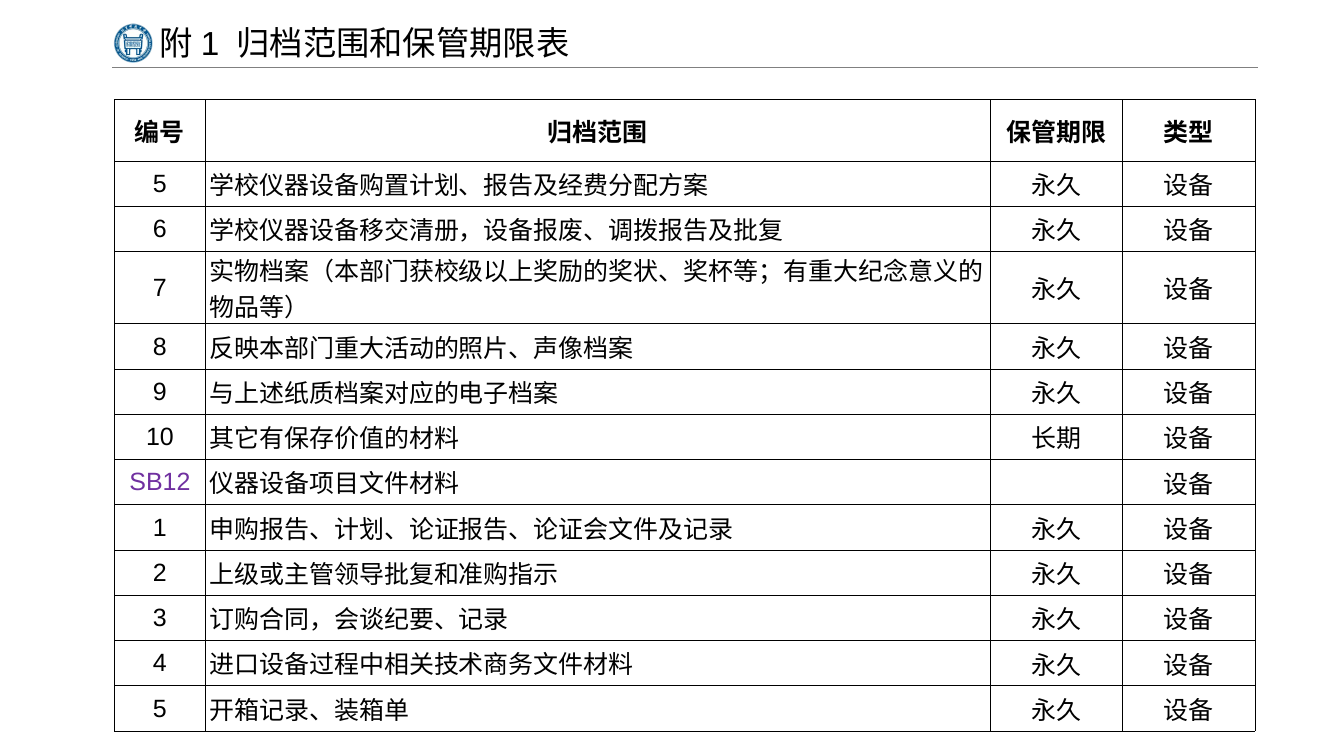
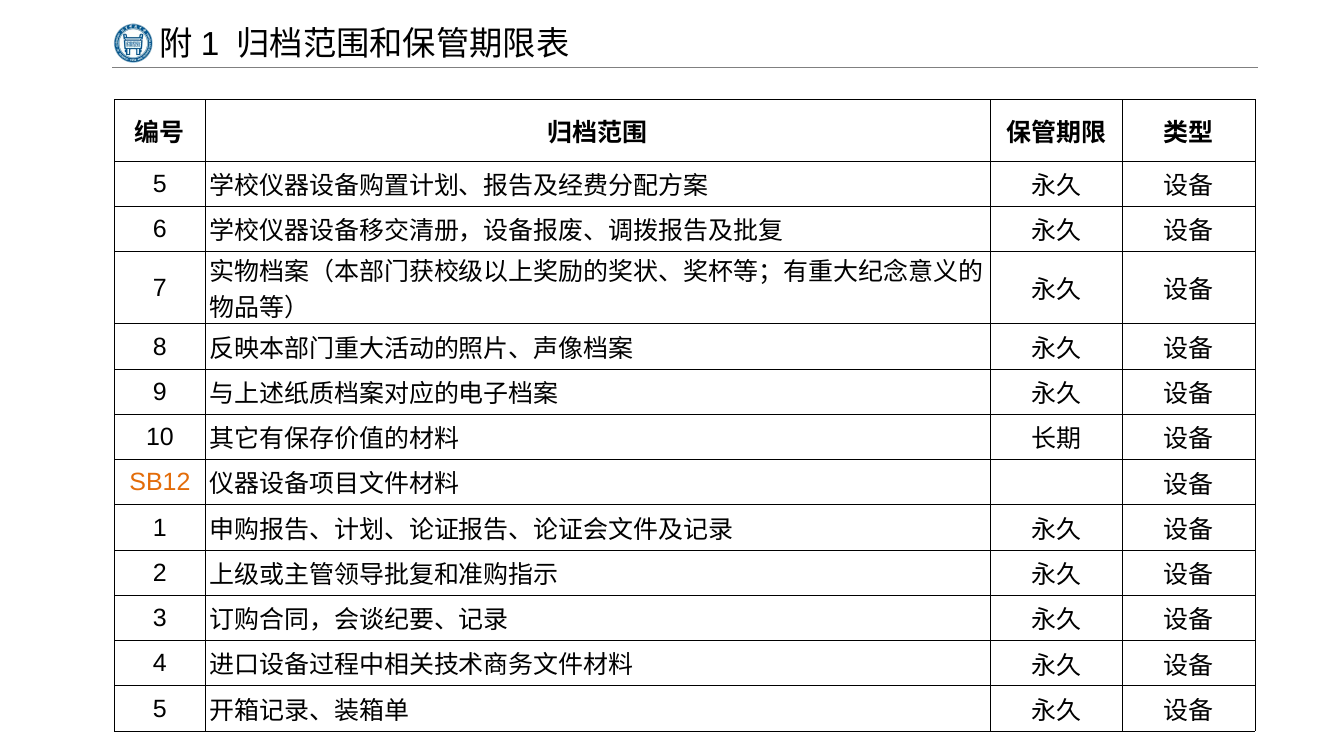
SB12 colour: purple -> orange (160, 483)
